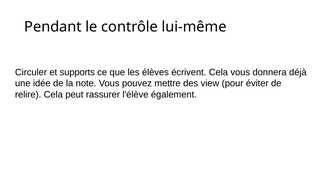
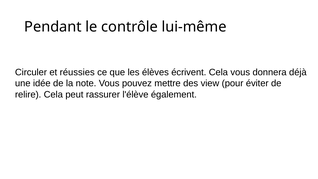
supports: supports -> réussies (77, 72)
